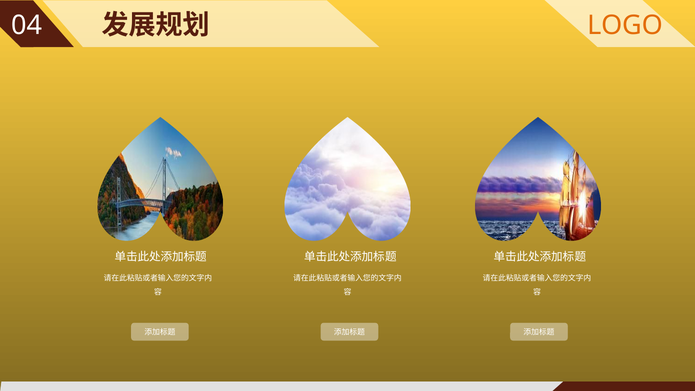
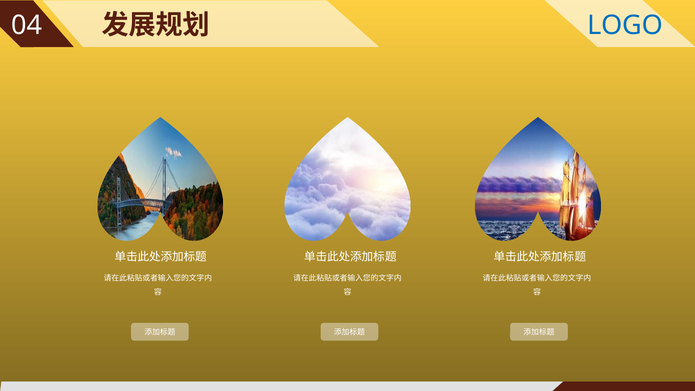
LOGO colour: orange -> blue (625, 25)
